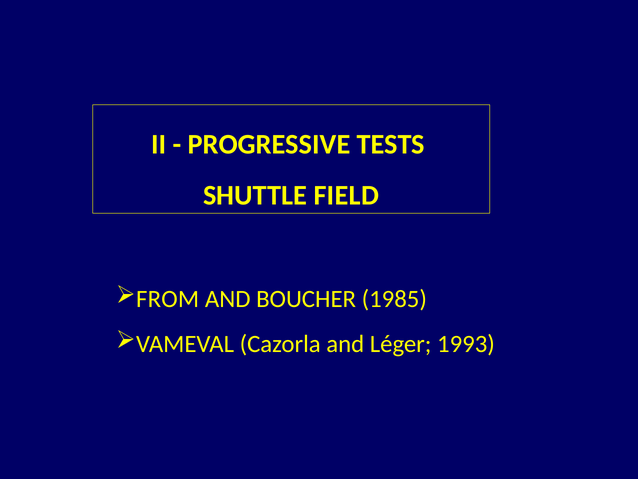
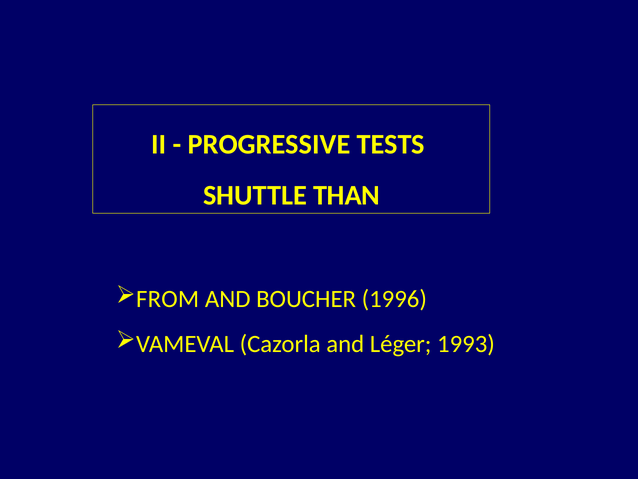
FIELD: FIELD -> THAN (347, 195)
1985: 1985 -> 1996 (394, 299)
